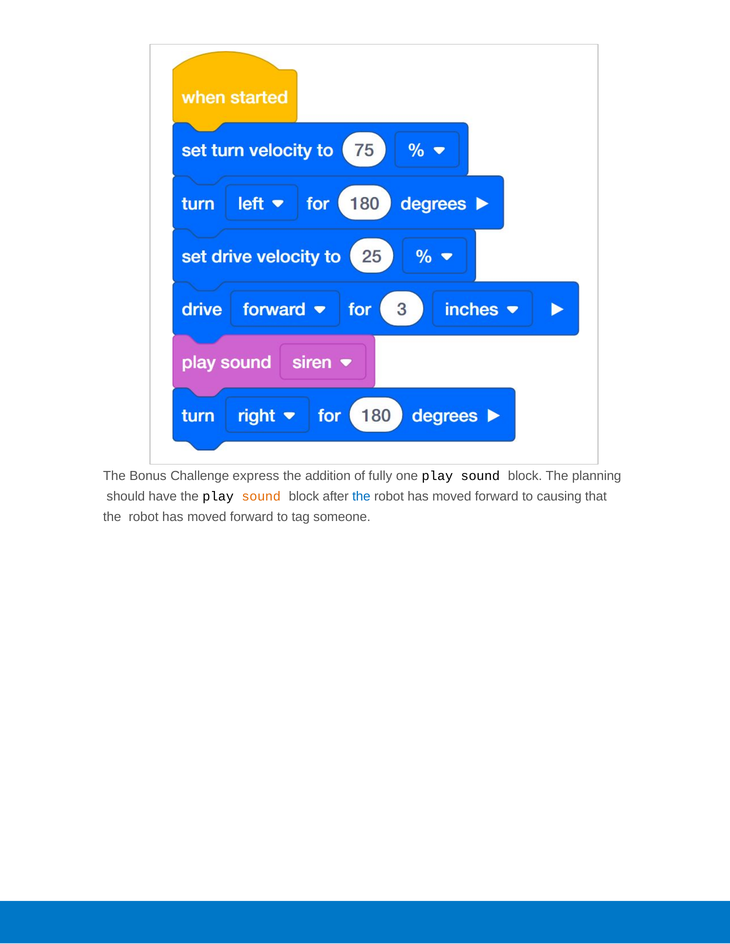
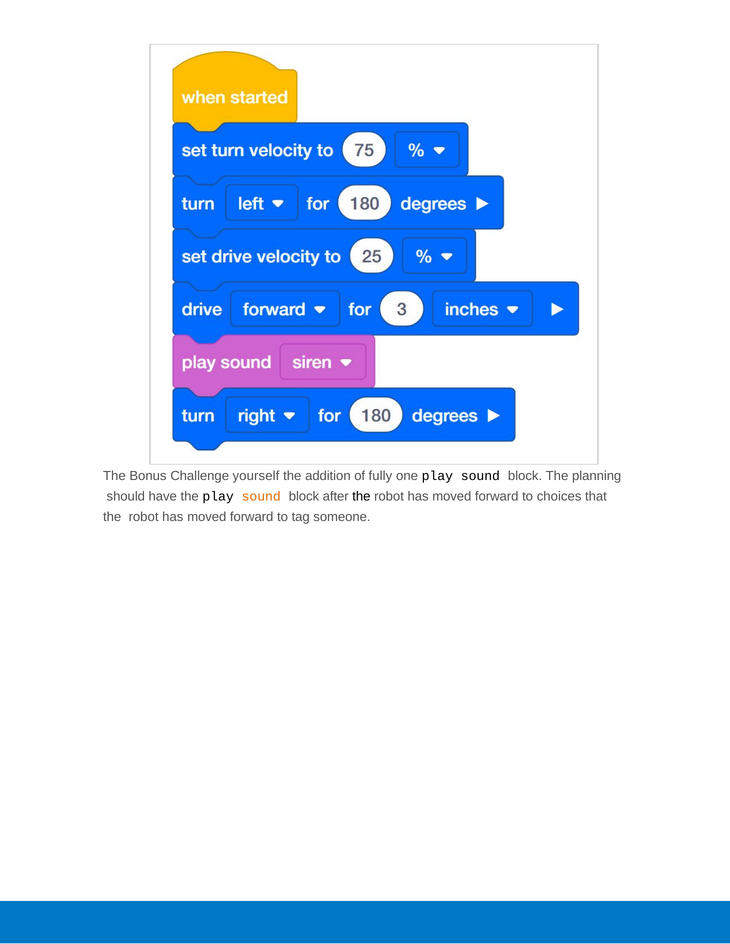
express: express -> yourself (256, 476)
the colour: blue -> black (361, 497)
causing: causing -> choices (559, 497)
